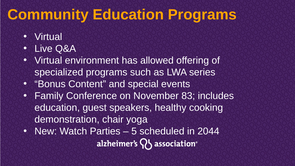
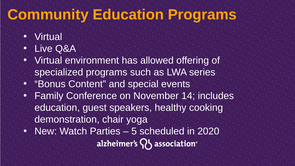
83: 83 -> 14 (188, 96)
2044: 2044 -> 2020 (208, 131)
